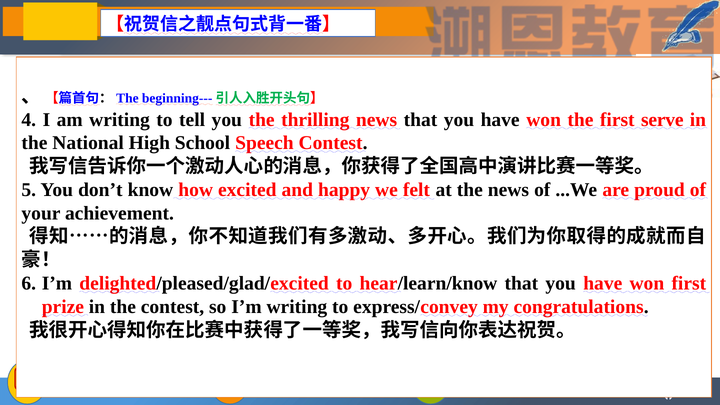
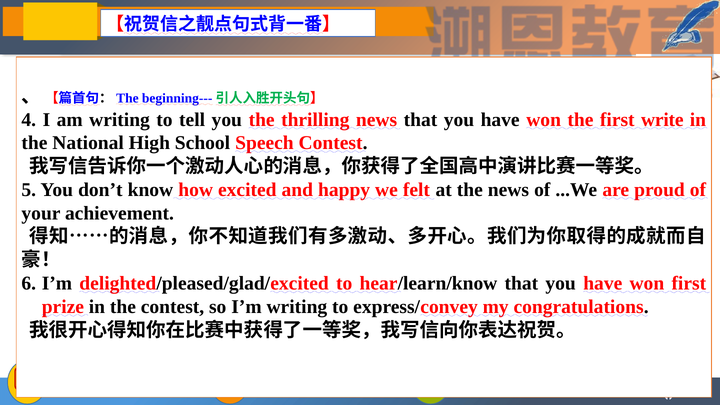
serve: serve -> write (662, 120)
